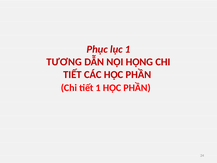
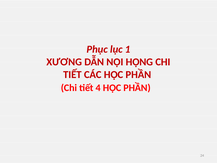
TƯƠNG: TƯƠNG -> XƯƠNG (64, 62)
tiết 1: 1 -> 4 (98, 88)
